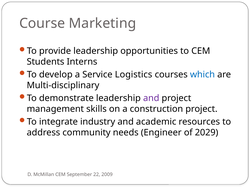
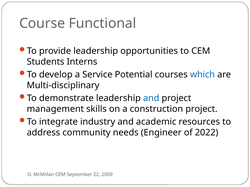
Marketing: Marketing -> Functional (103, 23)
Logistics: Logistics -> Potential (134, 75)
and colour: purple -> blue (151, 98)
2029: 2029 -> 2022 (207, 133)
